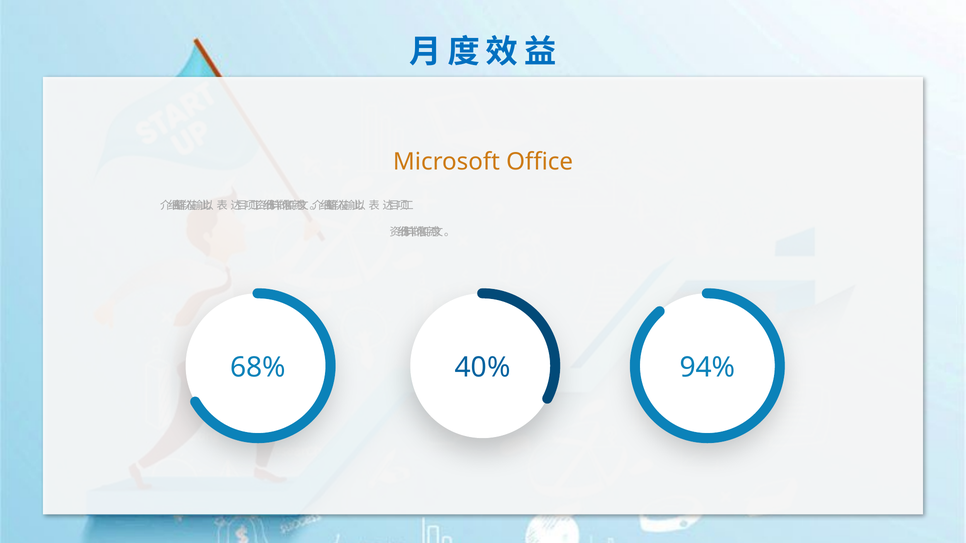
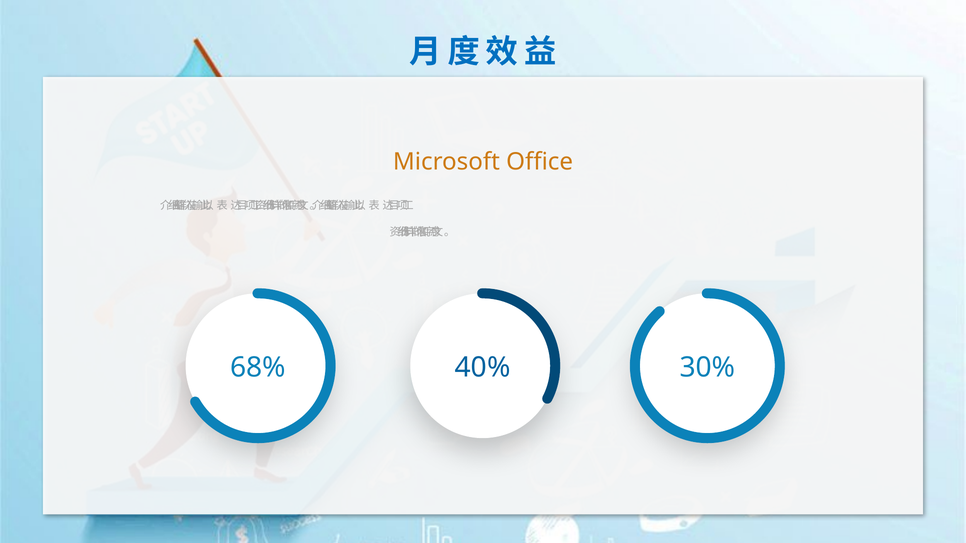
94%: 94% -> 30% (707, 368)
